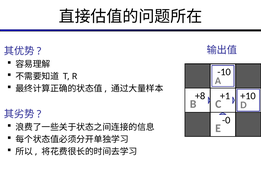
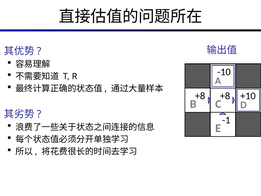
+8 +1: +1 -> +8 (225, 96)
-0: -0 -> -1 (226, 120)
